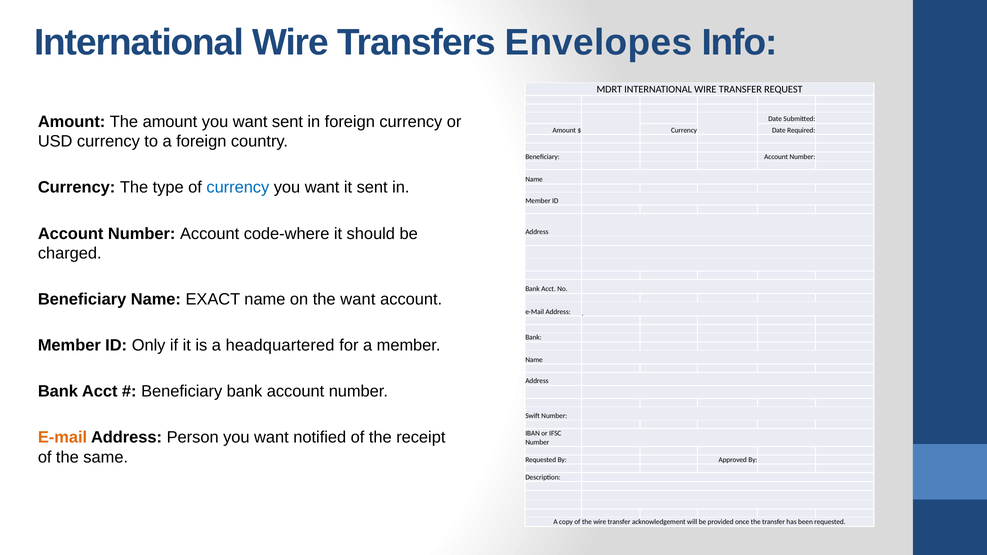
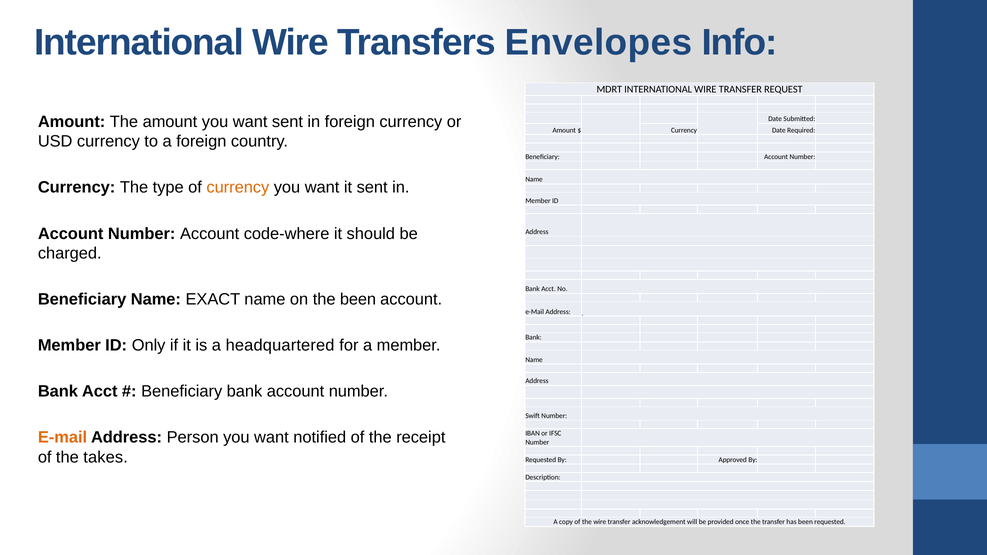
currency colour: blue -> orange (238, 188)
the want: want -> been (358, 299)
same: same -> takes (106, 457)
